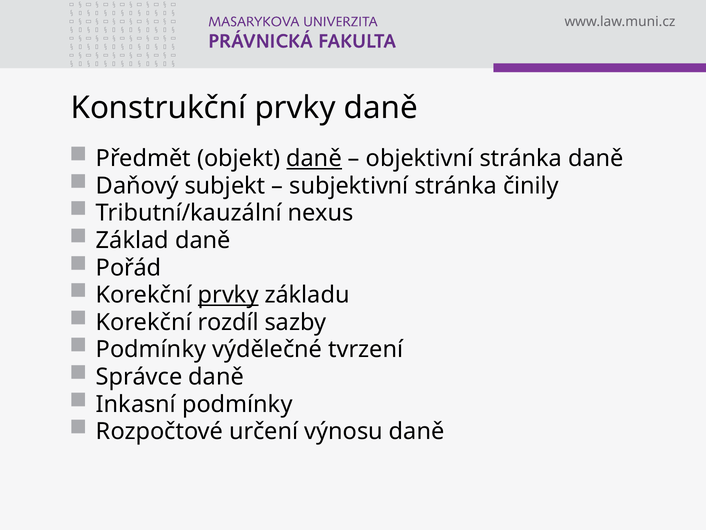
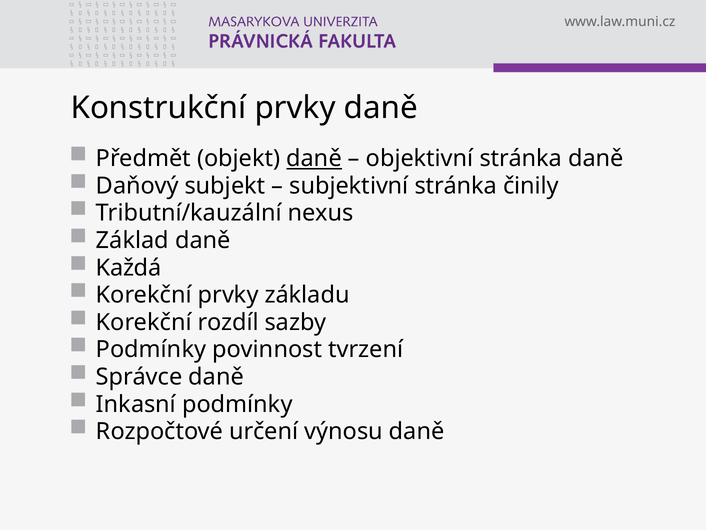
Pořád: Pořád -> Každá (129, 267)
prvky underline: present -> none (228, 295)
výdělečné: výdělečné -> povinnost (267, 349)
